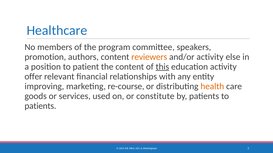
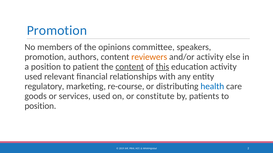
Healthcare: Healthcare -> Promotion (57, 31)
program: program -> opinions (114, 47)
content underline: none -> present (130, 67)
offer: offer -> used (33, 77)
improving: improving -> regulatory (44, 87)
health colour: orange -> blue (212, 87)
patients: patients -> position (40, 106)
